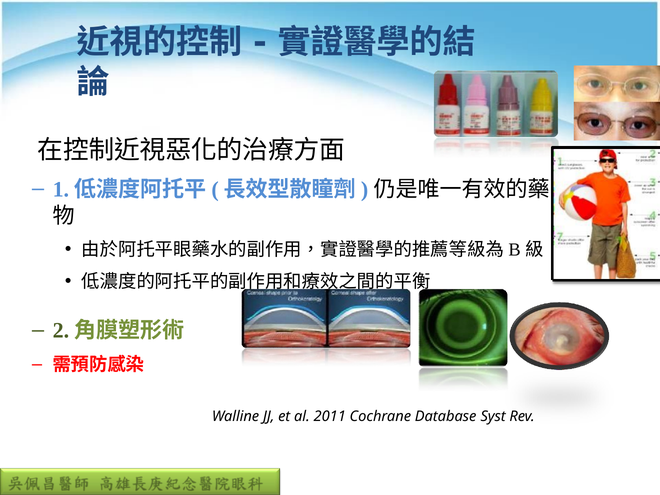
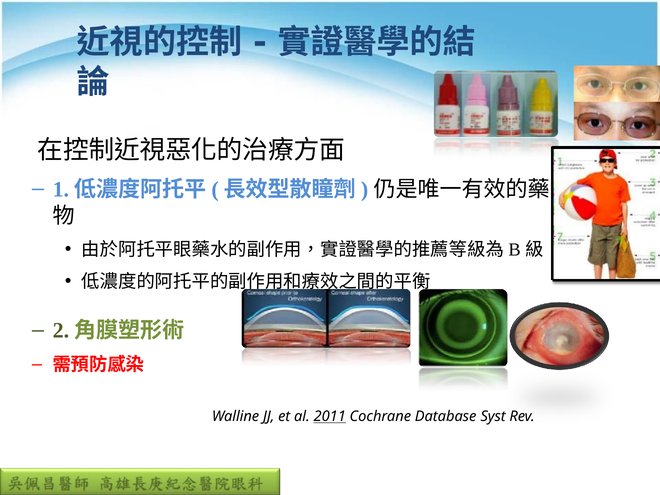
2011 underline: none -> present (330, 416)
